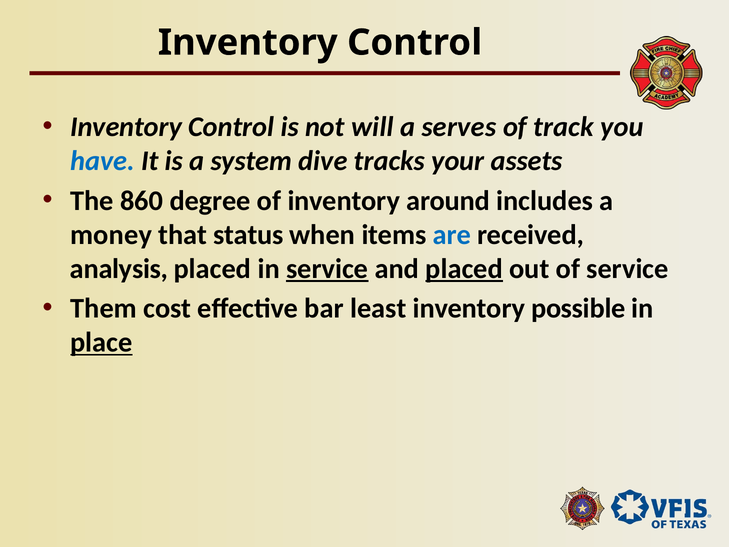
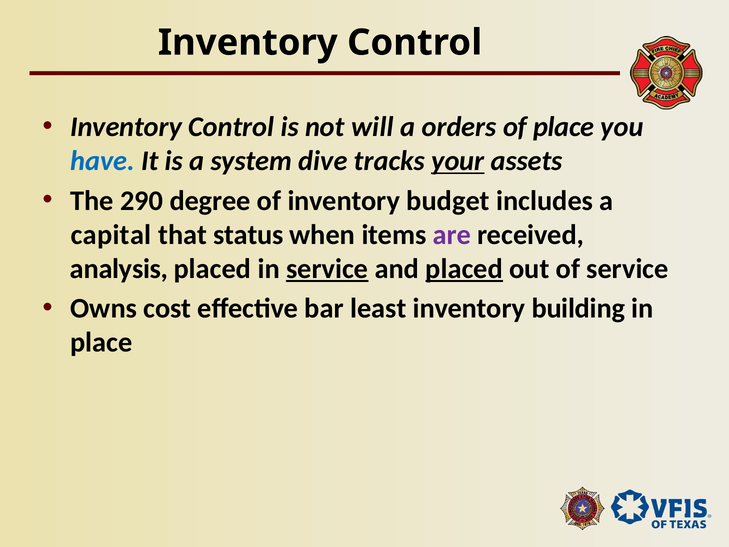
serves: serves -> orders (459, 127)
of track: track -> place (564, 127)
your underline: none -> present (458, 161)
860: 860 -> 290 (142, 201)
around: around -> budget (448, 201)
money: money -> capital (111, 235)
are colour: blue -> purple (452, 235)
Them: Them -> Owns (104, 308)
possible: possible -> building (578, 308)
place underline: present -> none (101, 342)
